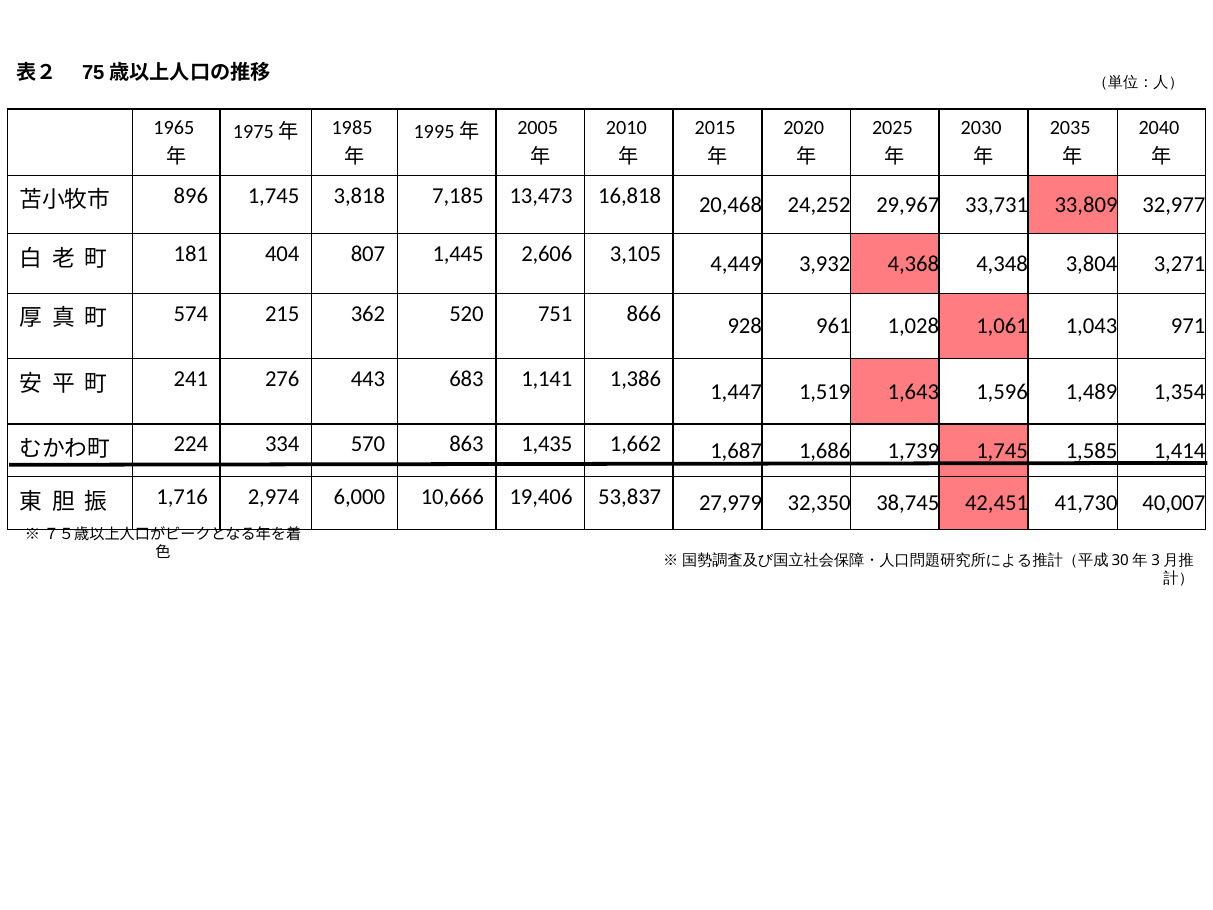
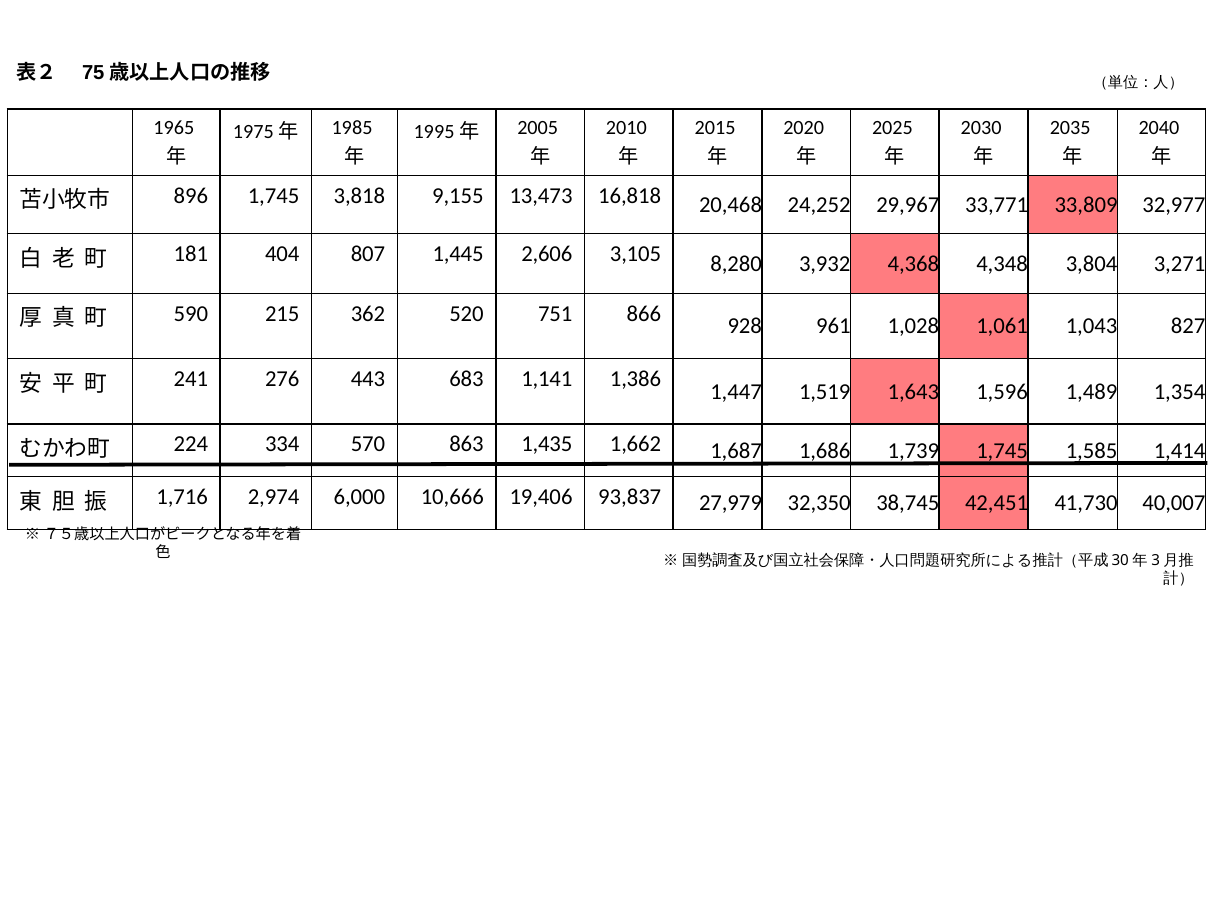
7,185: 7,185 -> 9,155 (458, 196)
33,731: 33,731 -> 33,771 (997, 205)
4,449: 4,449 -> 8,280 (736, 264)
574: 574 -> 590 (191, 314)
971: 971 -> 827 (1188, 326)
53,837: 53,837 -> 93,837 (630, 497)
